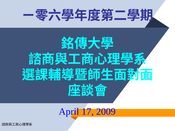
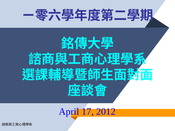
2009: 2009 -> 2012 (106, 112)
